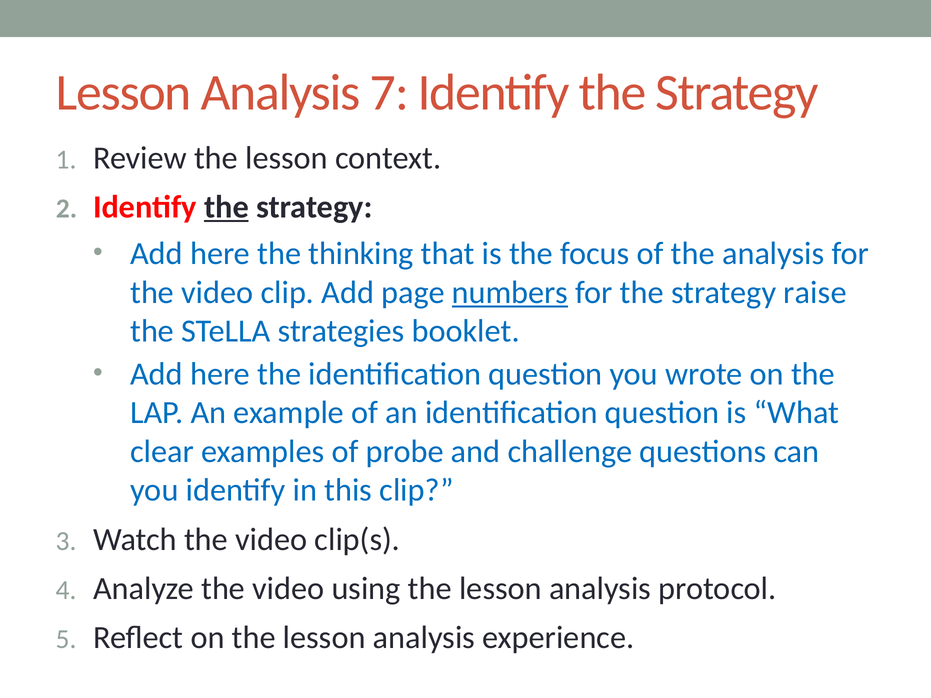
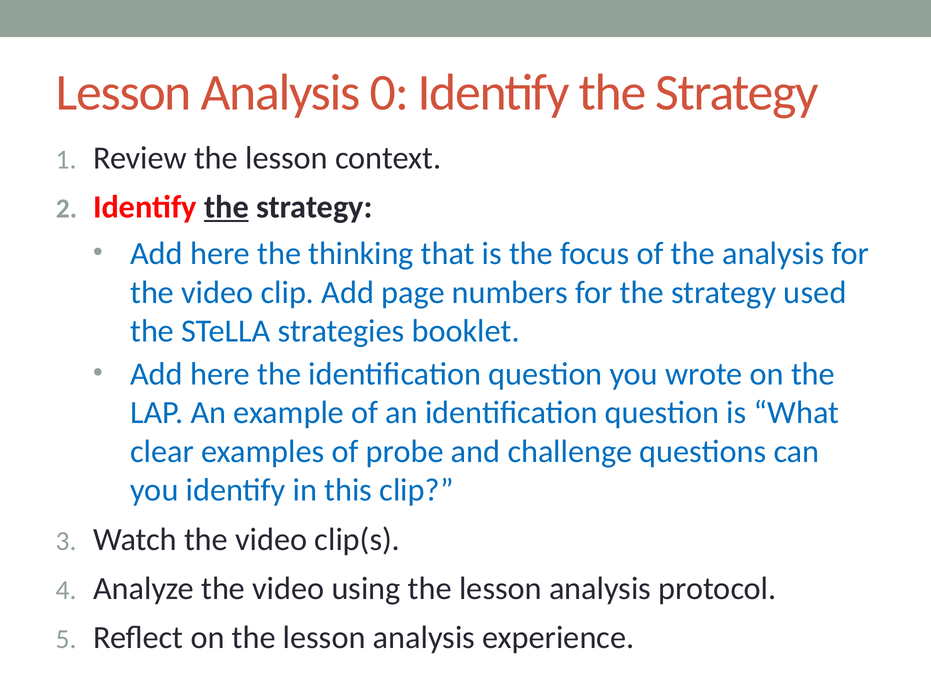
7: 7 -> 0 (389, 93)
numbers underline: present -> none (510, 293)
raise: raise -> used (815, 293)
